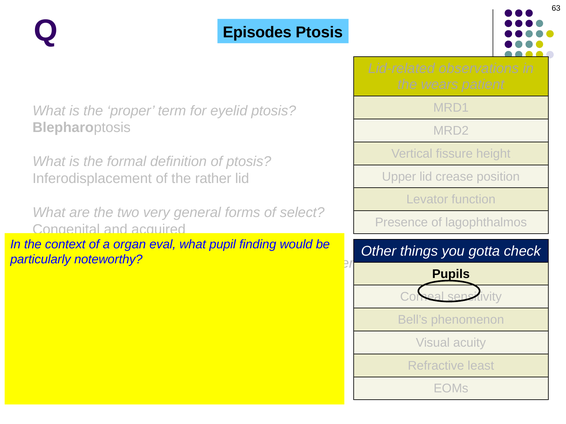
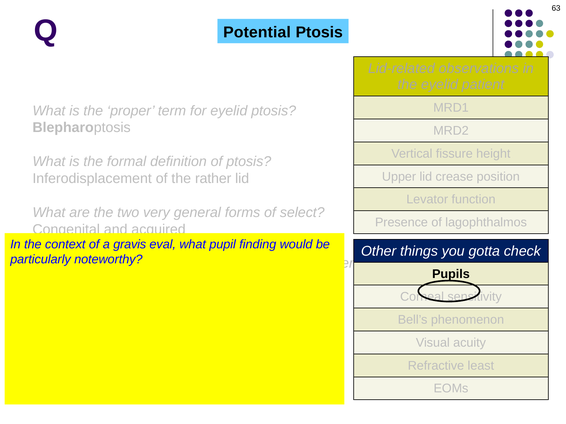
Episodes: Episodes -> Potential (257, 32)
the wears: wears -> eyelid (440, 85)
organ: organ -> gravis (130, 245)
